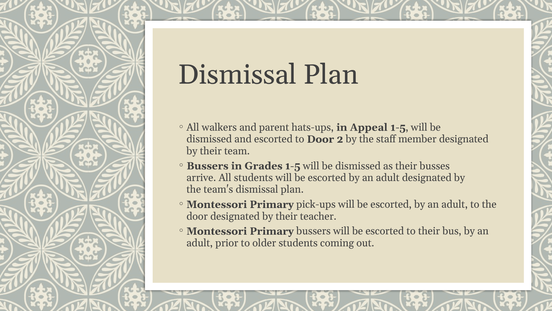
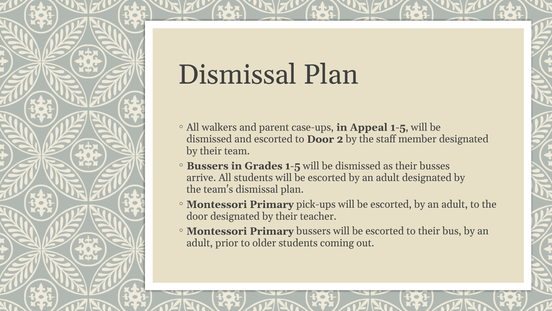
hats-ups: hats-ups -> case-ups (313, 127)
